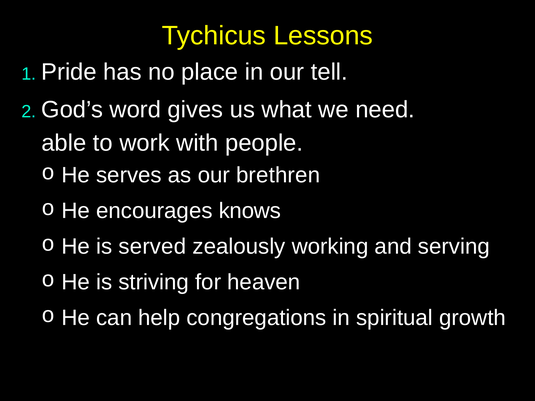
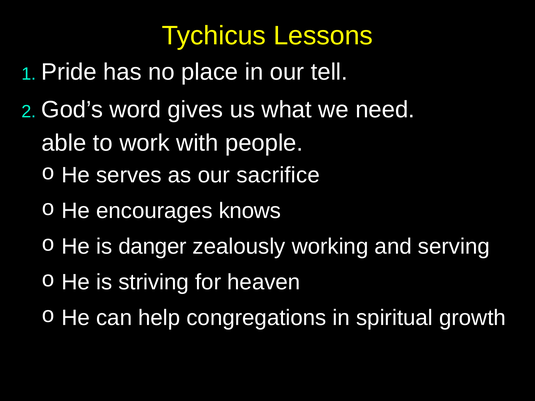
brethren: brethren -> sacrifice (278, 175)
served: served -> danger (153, 247)
